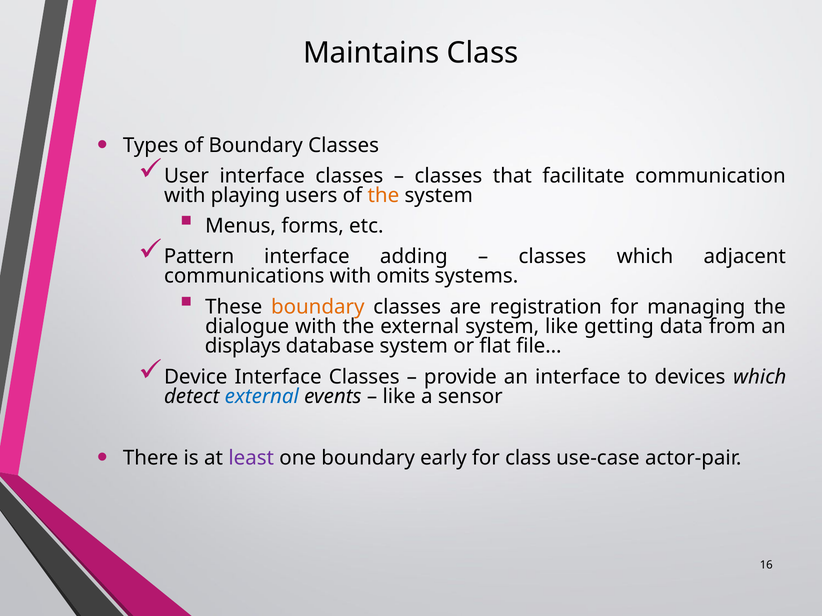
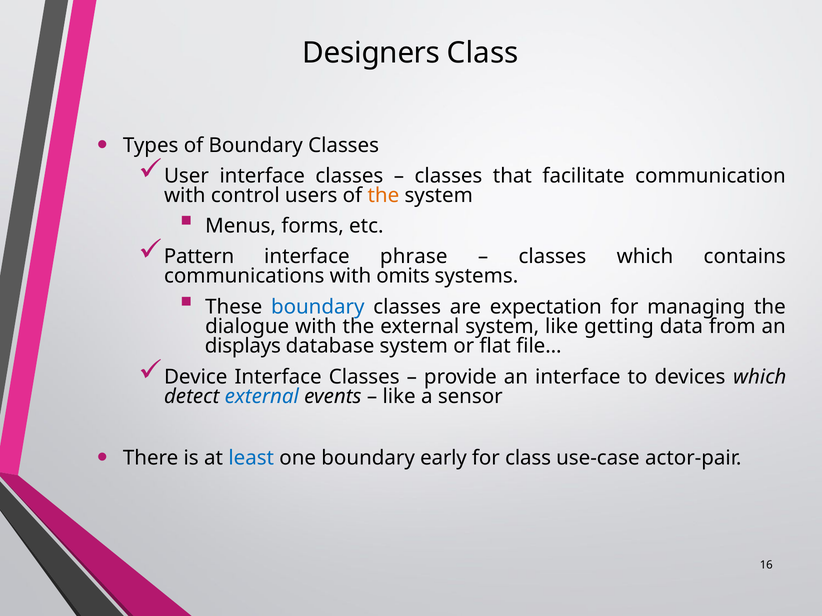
Maintains: Maintains -> Designers (371, 53)
playing: playing -> control (245, 196)
adding: adding -> phrase (414, 257)
adjacent: adjacent -> contains (745, 257)
boundary colour: orange -> blue (318, 307)
registration: registration -> expectation (546, 307)
least colour: purple -> blue (251, 458)
